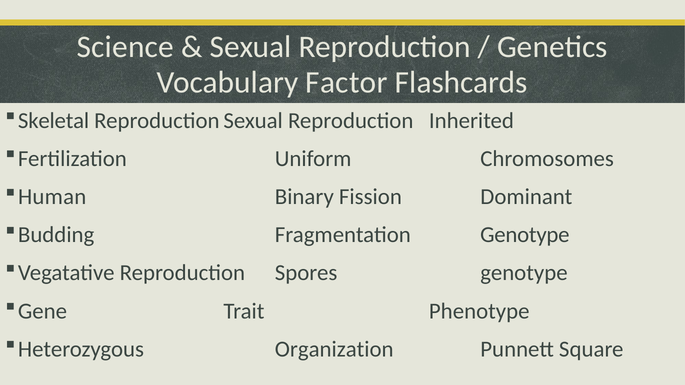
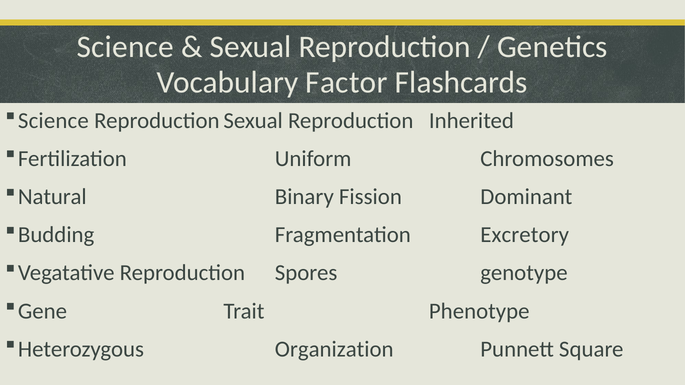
Skeletal: Skeletal -> Science (53, 121)
Human: Human -> Natural (52, 197)
Fragmentation Genotype: Genotype -> Excretory (525, 235)
